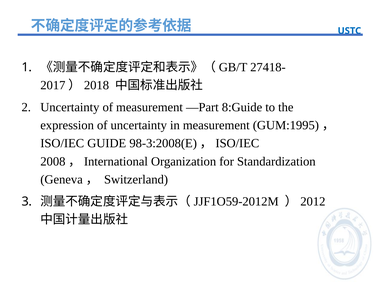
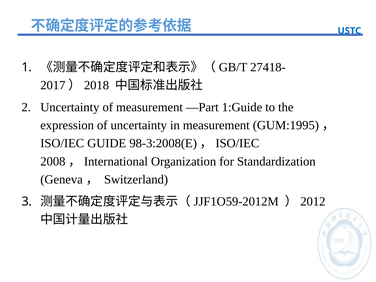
8:Guide: 8:Guide -> 1:Guide (242, 107)
